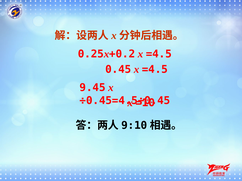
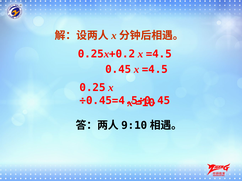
9.45: 9.45 -> 0.25 (93, 88)
